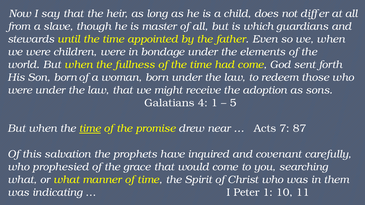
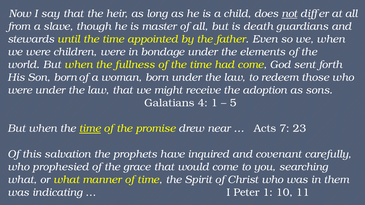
not underline: none -> present (289, 14)
which: which -> death (258, 26)
87: 87 -> 23 (300, 129)
